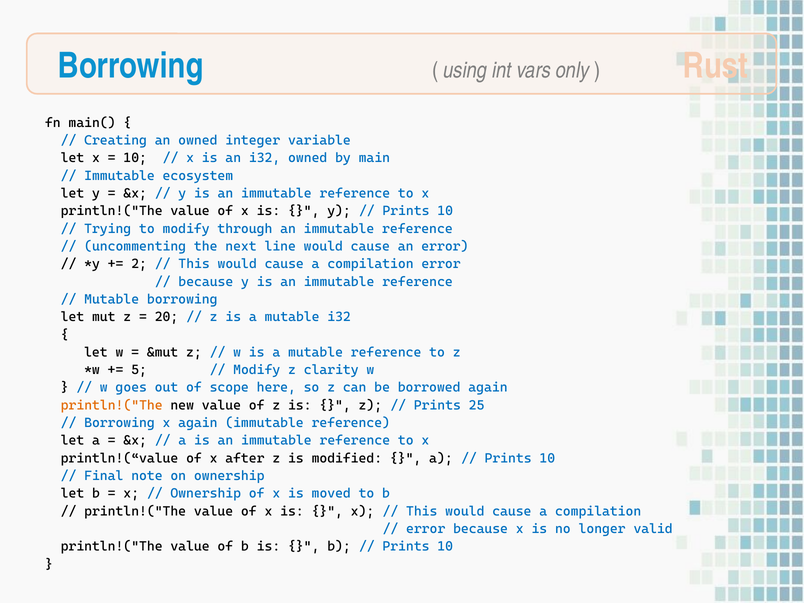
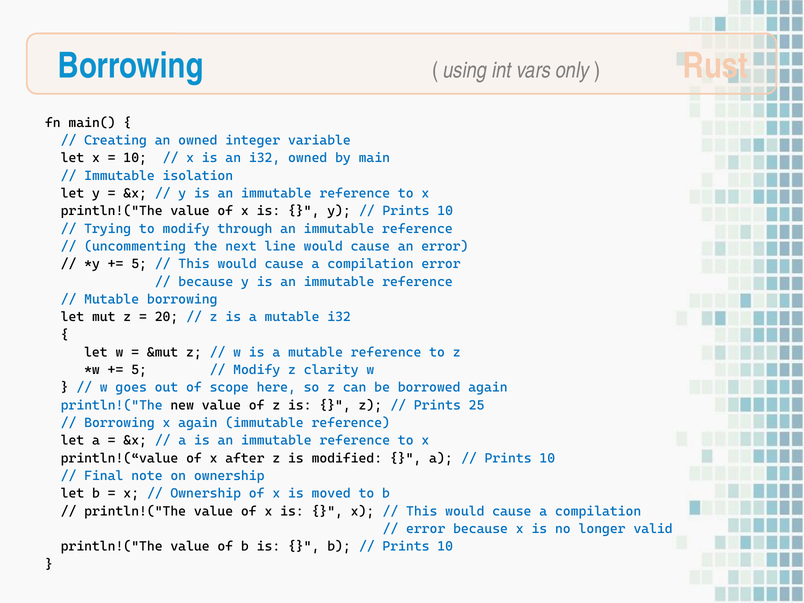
ecosystem: ecosystem -> isolation (198, 176)
2: 2 -> 5 (139, 264)
println!("The colour: orange -> blue (112, 405)
